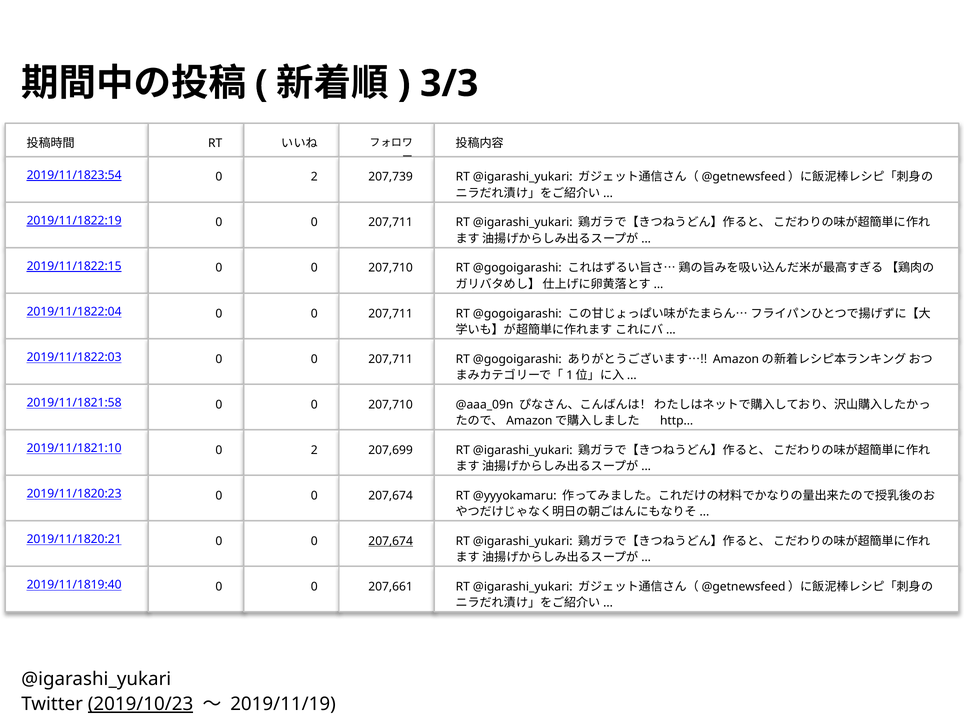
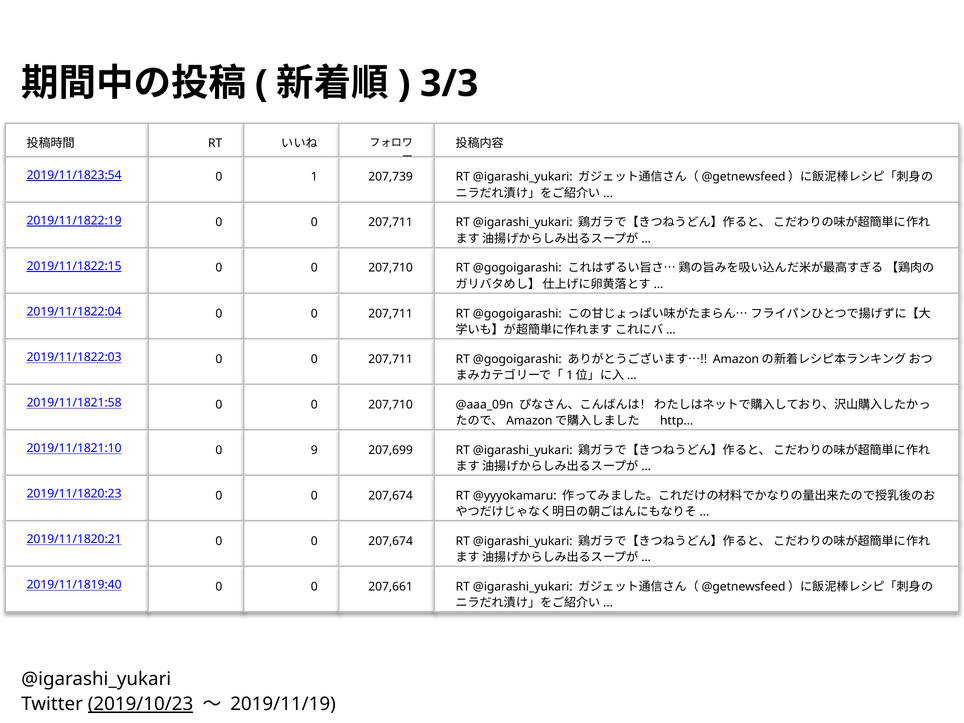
2: 2 -> 1 (314, 177)
2: 2 -> 9 (314, 450)
207,674 underline: present -> none (391, 541)
